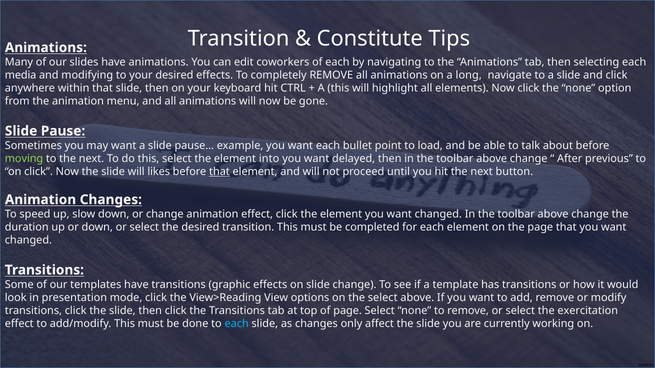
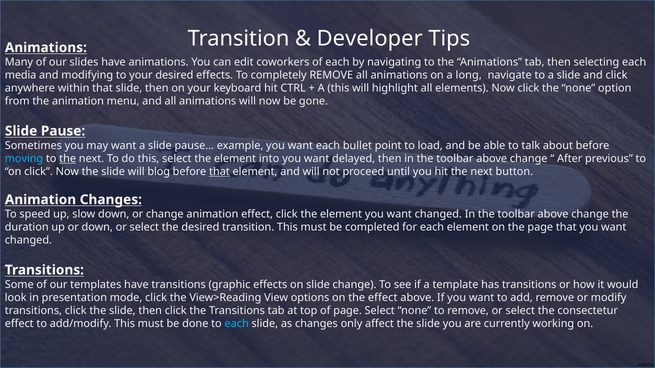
Constitute: Constitute -> Developer (370, 39)
moving colour: light green -> light blue (24, 159)
the underline: none -> present (68, 159)
likes: likes -> blog (159, 172)
the select: select -> effect (383, 298)
exercitation: exercitation -> consectetur (588, 311)
